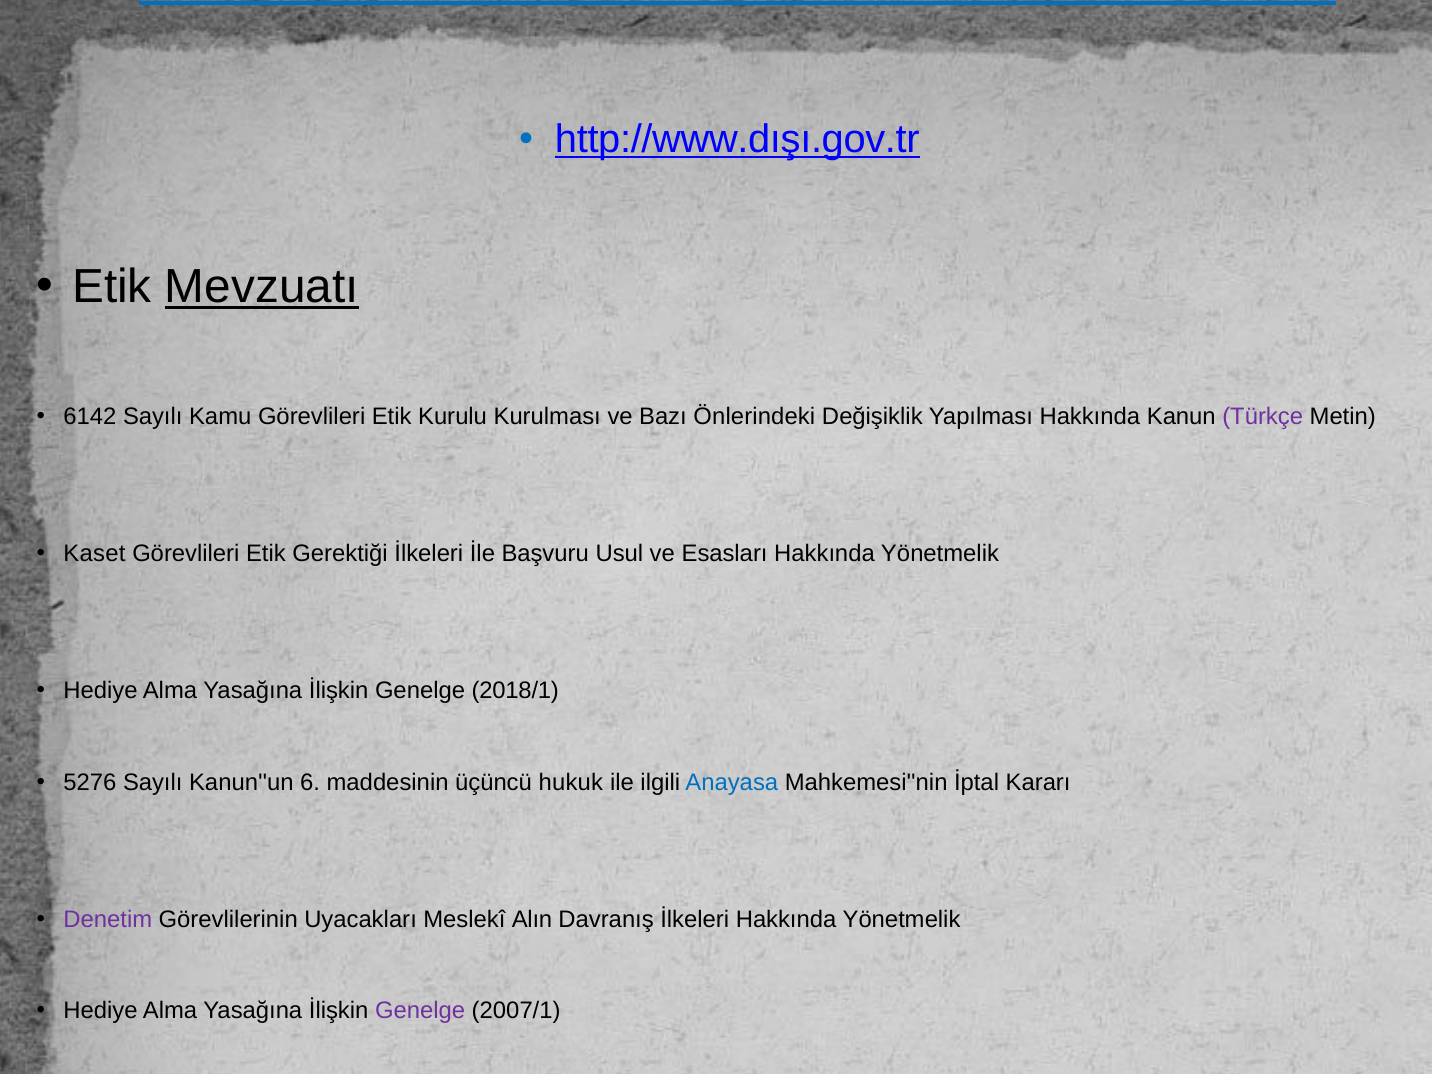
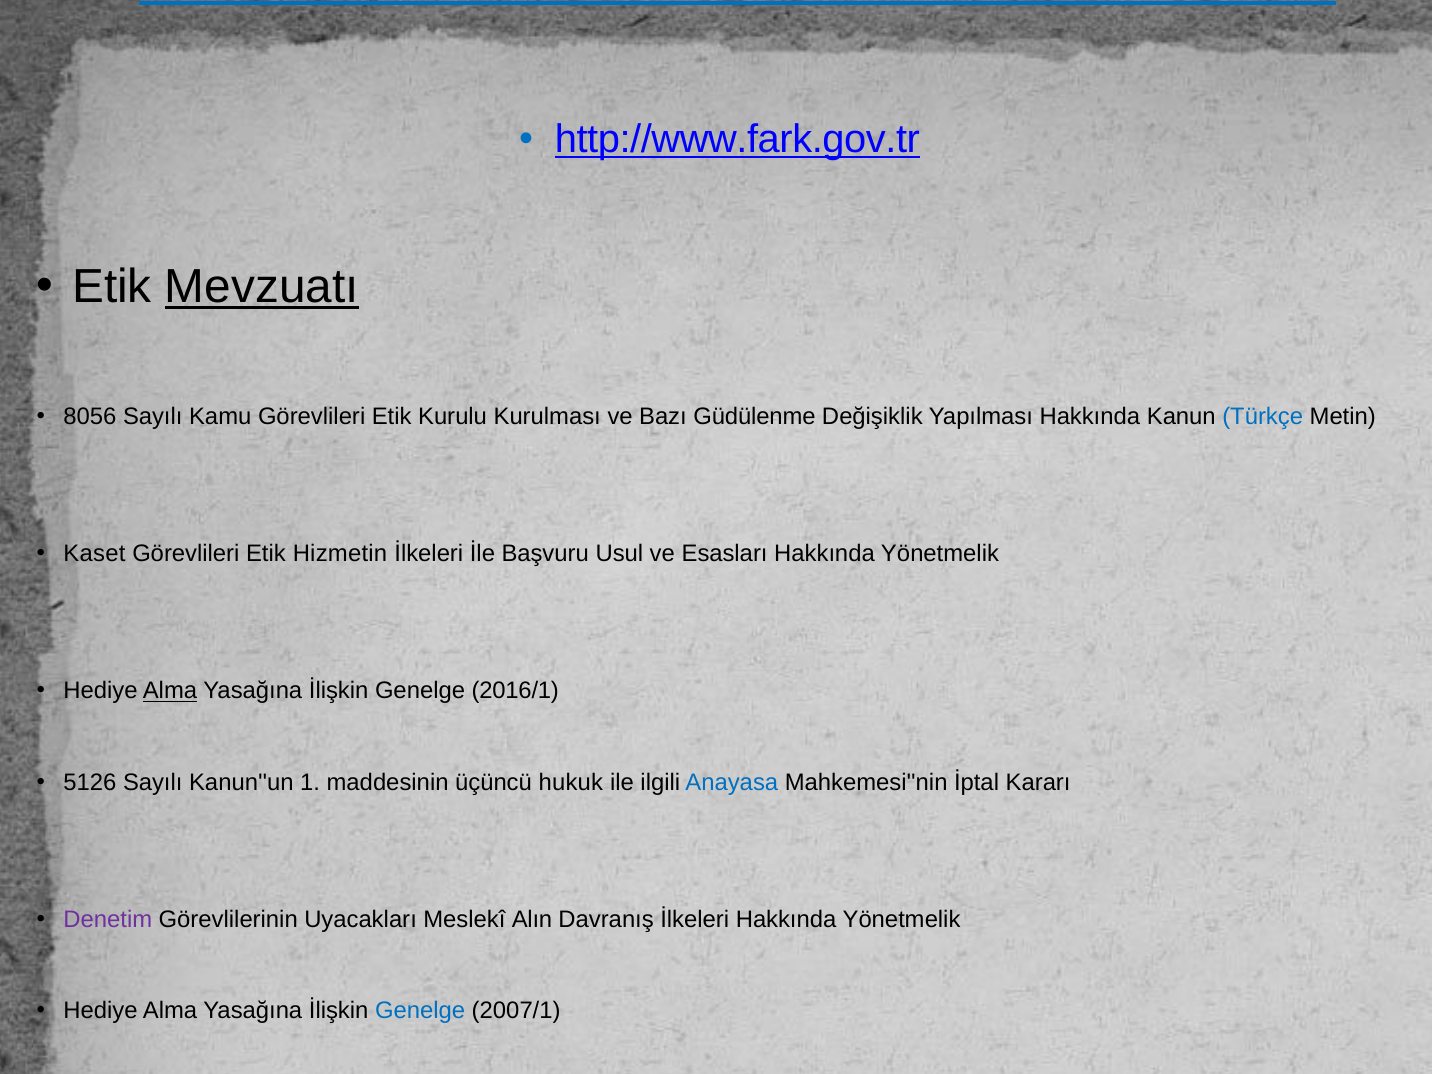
http://www.dışı.gov.tr: http://www.dışı.gov.tr -> http://www.fark.gov.tr (737, 140)
6142: 6142 -> 8056 (90, 417)
Önlerindeki: Önlerindeki -> Güdülenme (755, 417)
Türkçe colour: purple -> blue (1263, 417)
Gerektiği: Gerektiği -> Hizmetin (340, 554)
Alma underline: none -> present (170, 691)
2018/1: 2018/1 -> 2016/1 (515, 691)
5276: 5276 -> 5126 (90, 782)
6: 6 -> 1 (310, 782)
Genelge colour: purple -> blue (420, 1011)
